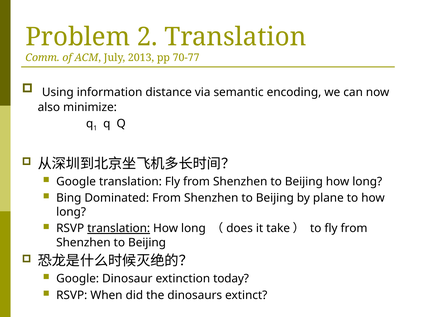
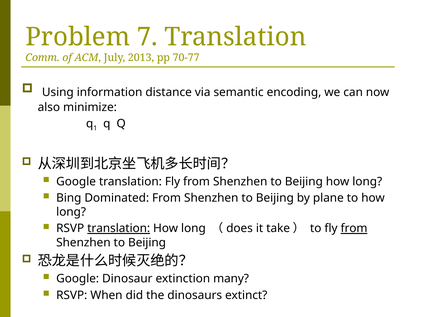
2: 2 -> 7 (147, 37)
from underline: none -> present (354, 229)
today: today -> many (231, 279)
